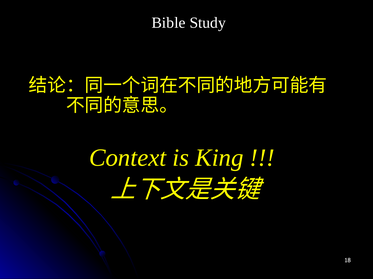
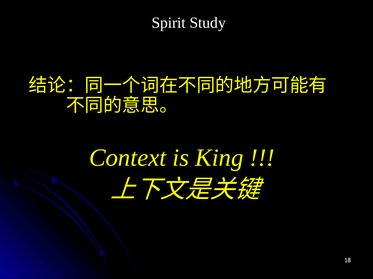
Bible: Bible -> Spirit (169, 23)
